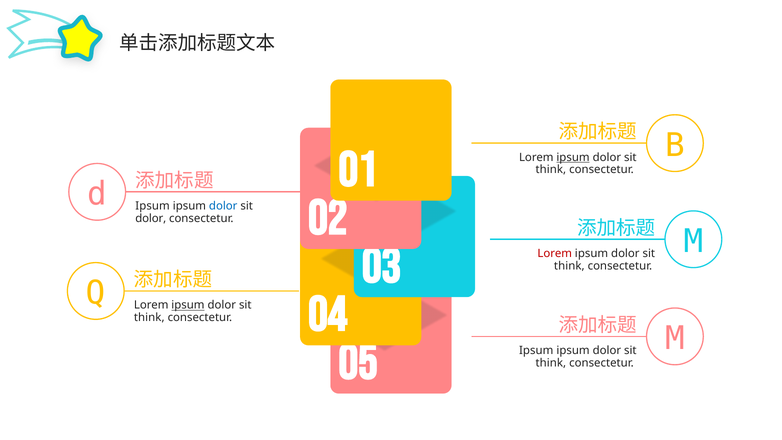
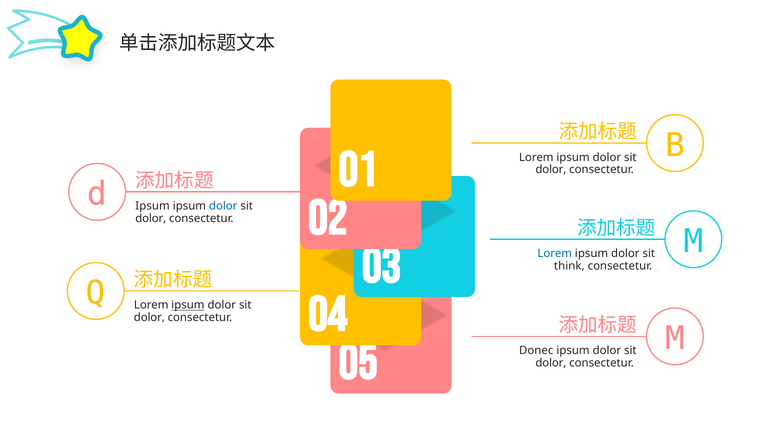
ipsum underline: present -> none (573, 157)
think: think -> dolor (551, 170)
Lorem colour: red -> blue (555, 253)
think: think -> dolor (149, 317)
Ipsum: Ipsum -> Donec (536, 351)
think: think -> dolor (551, 363)
